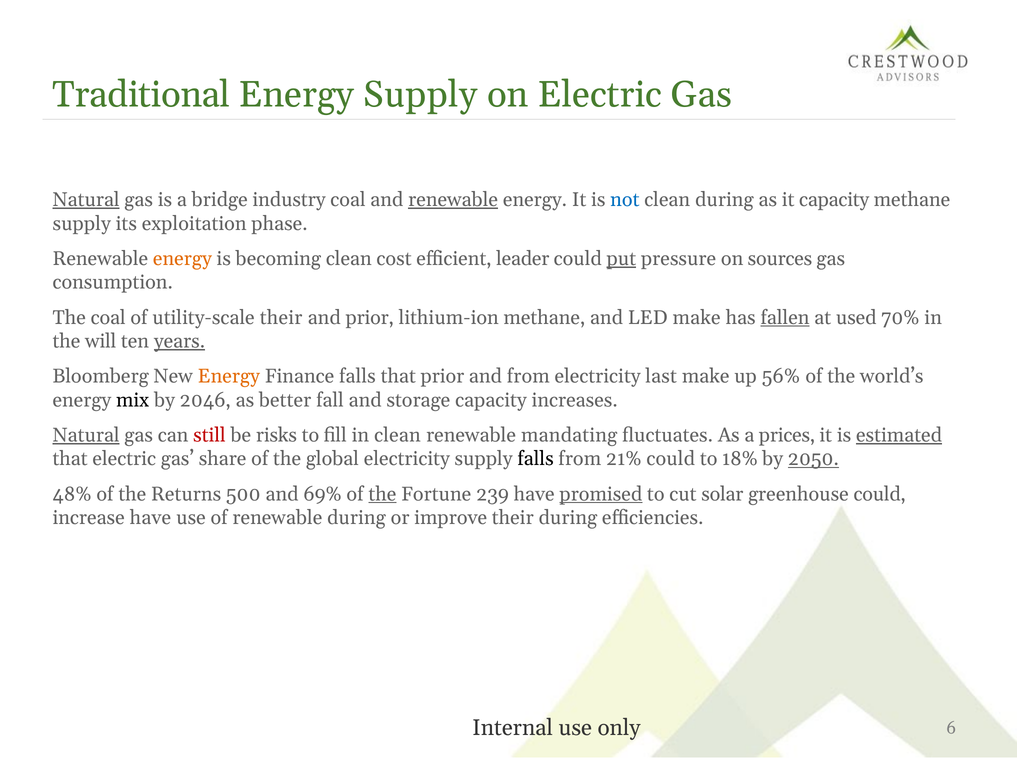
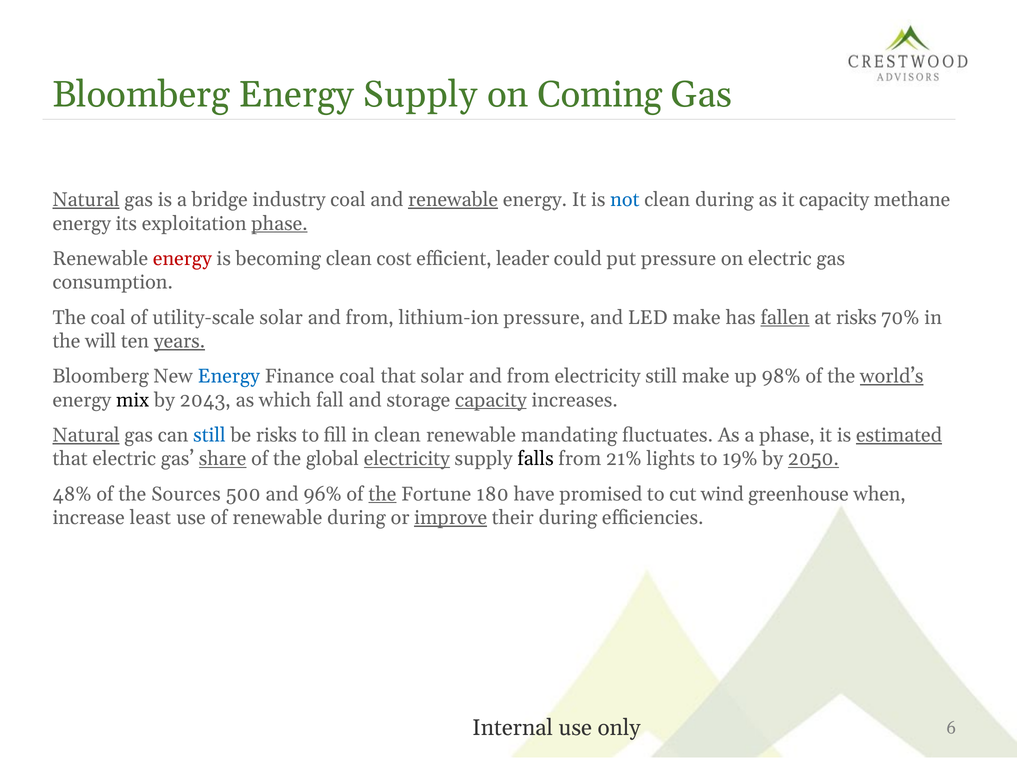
Traditional: Traditional -> Bloomberg (141, 94)
on Electric: Electric -> Coming (600, 94)
supply: supply -> energy (82, 223)
phase underline: none -> present (279, 223)
energy colour: orange -> red (182, 259)
put underline: present -> none (621, 259)
on sources: sources -> electric (780, 259)
utility-scale their: their -> solar (281, 317)
prior: prior -> from (370, 317)
lithium-ion methane: methane -> pressure (544, 317)
at used: used -> risks (856, 317)
Energy colour: orange -> blue (229, 376)
Finance falls: falls -> coal (357, 376)
that prior: prior -> solar (442, 376)
electricity last: last -> still (661, 376)
56%: 56% -> 98% (781, 376)
world’s underline: none -> present (892, 376)
2046: 2046 -> 2043 (205, 400)
better: better -> which (285, 400)
capacity underline: none -> present (491, 400)
still colour: red -> blue (209, 435)
a prices: prices -> phase (787, 435)
share underline: none -> present (223, 459)
electricity underline: none -> present (407, 459)
21% could: could -> lights (671, 459)
18%: 18% -> 19% (740, 459)
Returns: Returns -> Sources (186, 494)
69%: 69% -> 96% (323, 494)
239: 239 -> 180 (492, 494)
promised underline: present -> none (601, 494)
solar: solar -> wind (722, 494)
greenhouse could: could -> when (880, 494)
increase have: have -> least (150, 518)
improve underline: none -> present (451, 518)
